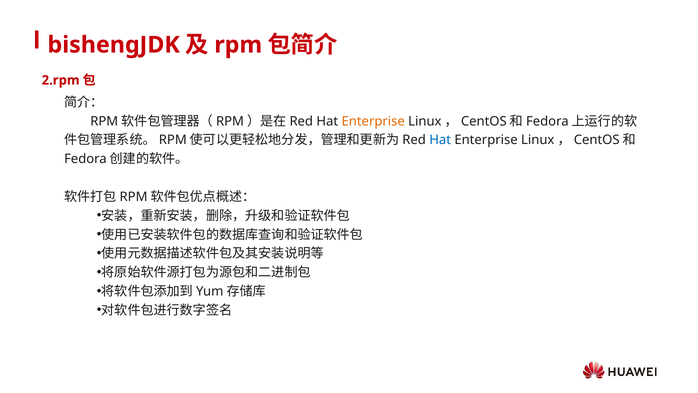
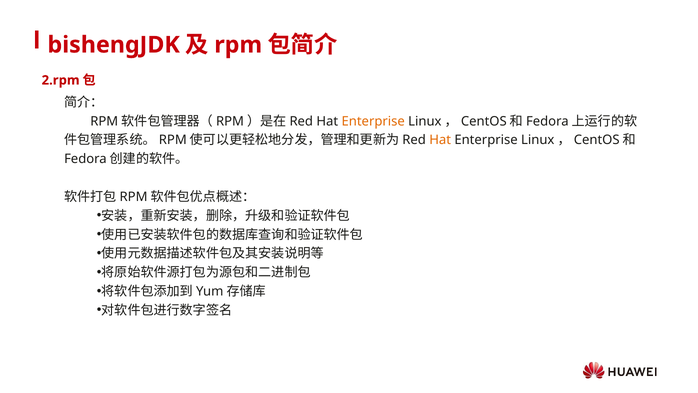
Hat colour: blue -> orange (440, 140)
